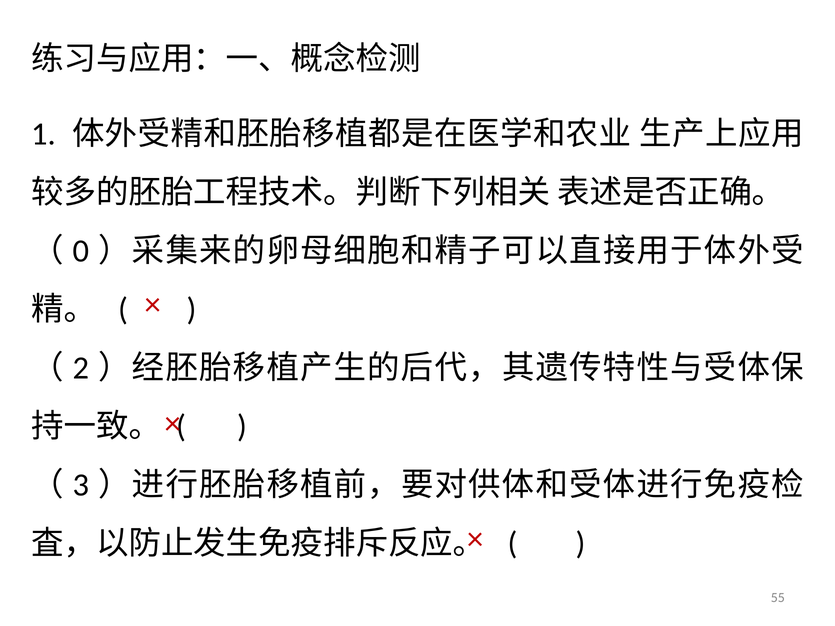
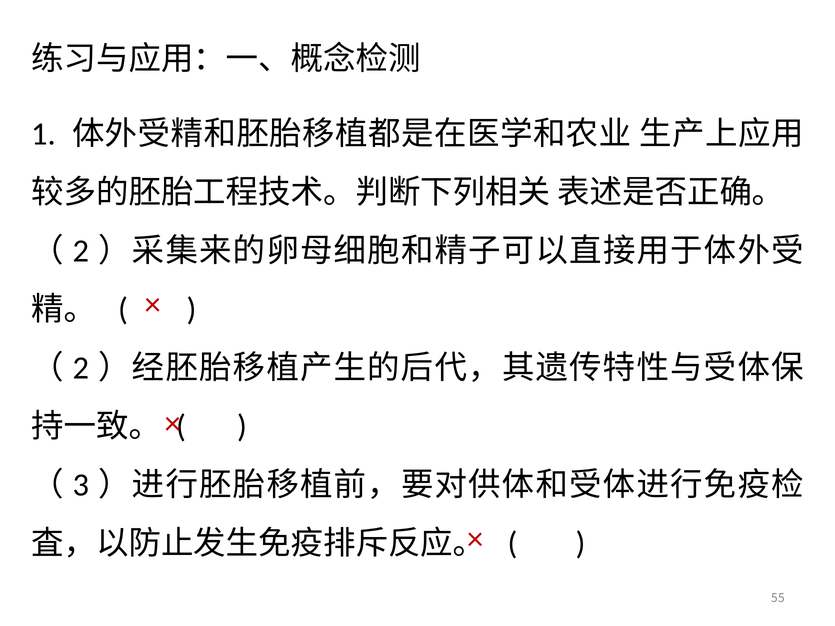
0: 0 -> 2 (81, 251)
